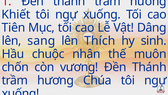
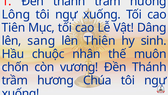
Khiết: Khiết -> Lông (16, 14)
Thích: Thích -> Thiên (100, 41)
